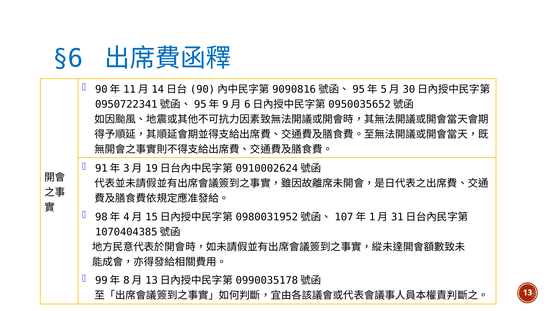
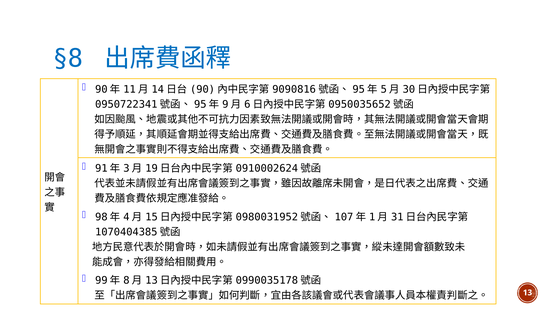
§6: §6 -> §8 (68, 58)
